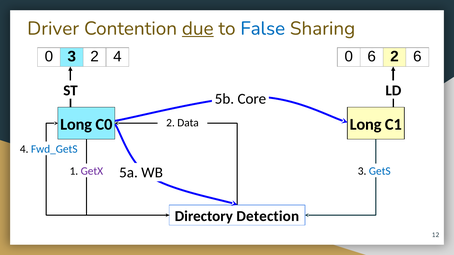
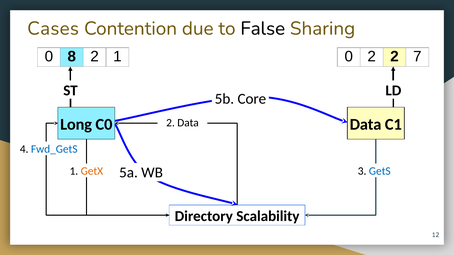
Driver: Driver -> Cases (53, 28)
due underline: present -> none (198, 28)
False colour: blue -> black (263, 28)
0 3: 3 -> 8 (72, 56)
2 4: 4 -> 1 (117, 56)
0 6: 6 -> 2 (372, 56)
2 6: 6 -> 7 (417, 56)
C0 Long: Long -> Data (366, 125)
GetX colour: purple -> orange (92, 171)
Detection: Detection -> Scalability (268, 217)
